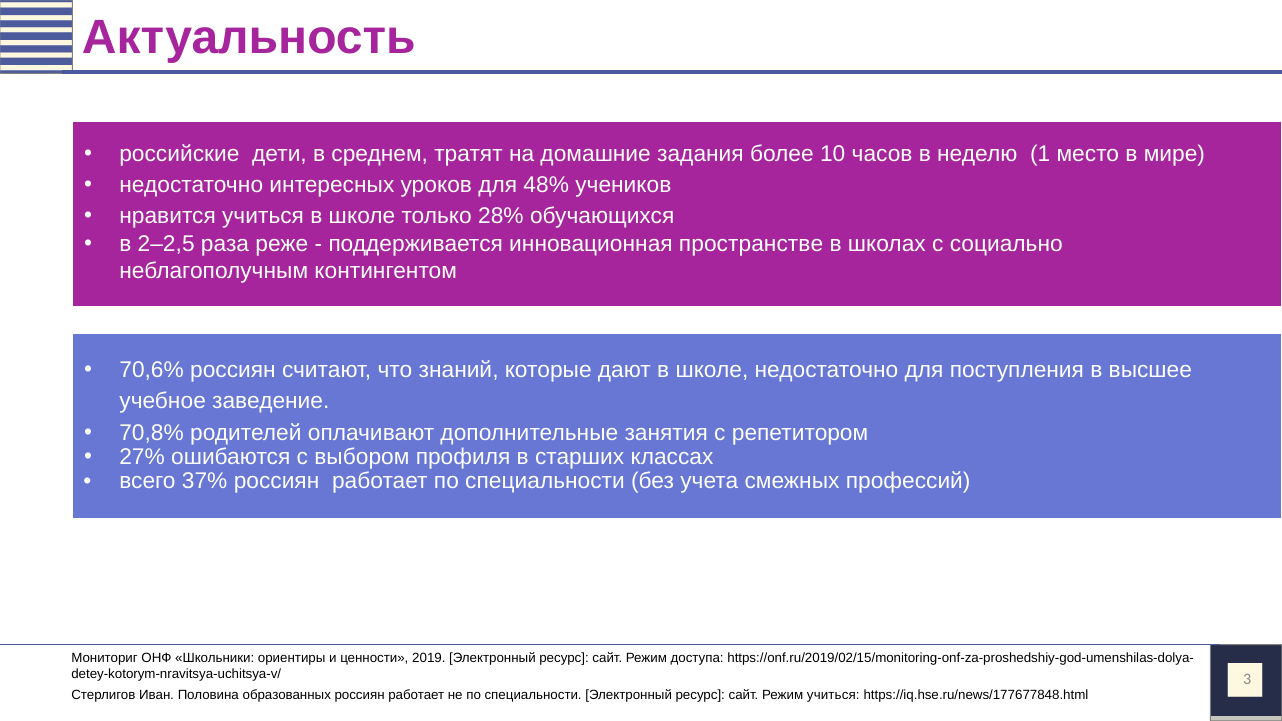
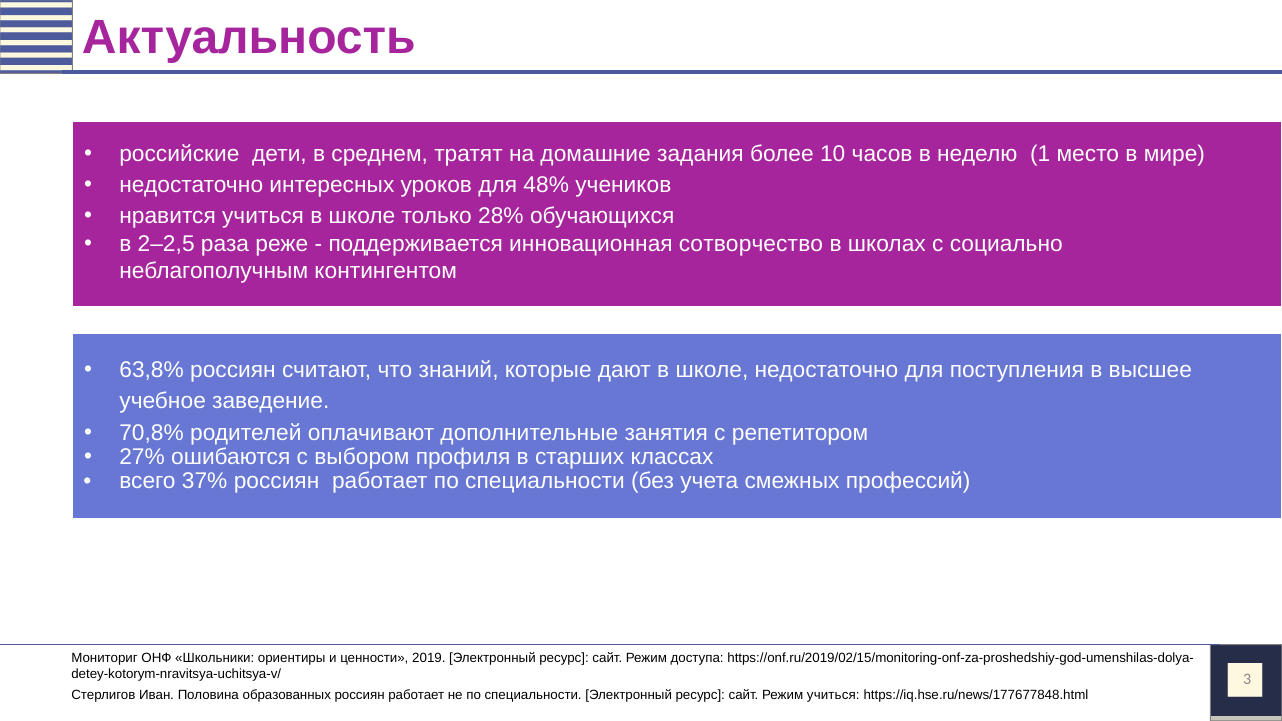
пространстве: пространстве -> сотворчество (751, 244)
70,6%: 70,6% -> 63,8% (152, 370)
